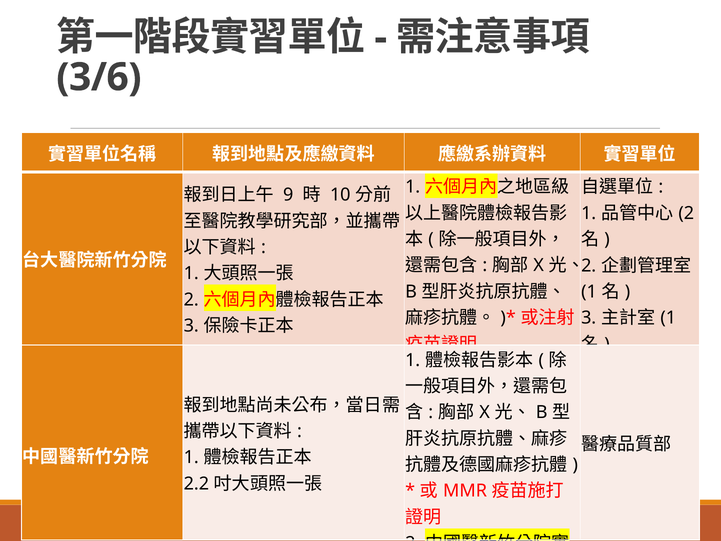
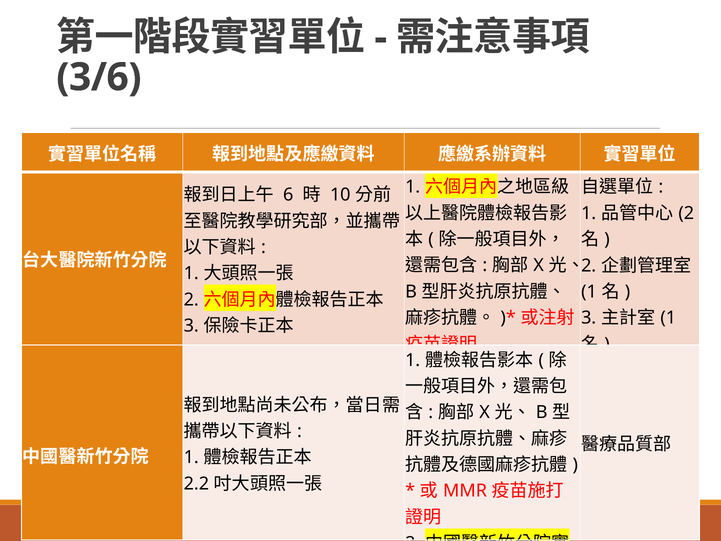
9: 9 -> 6 (288, 195)
